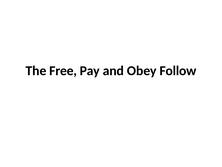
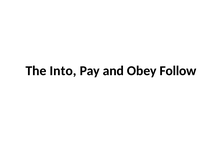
Free: Free -> Into (63, 71)
